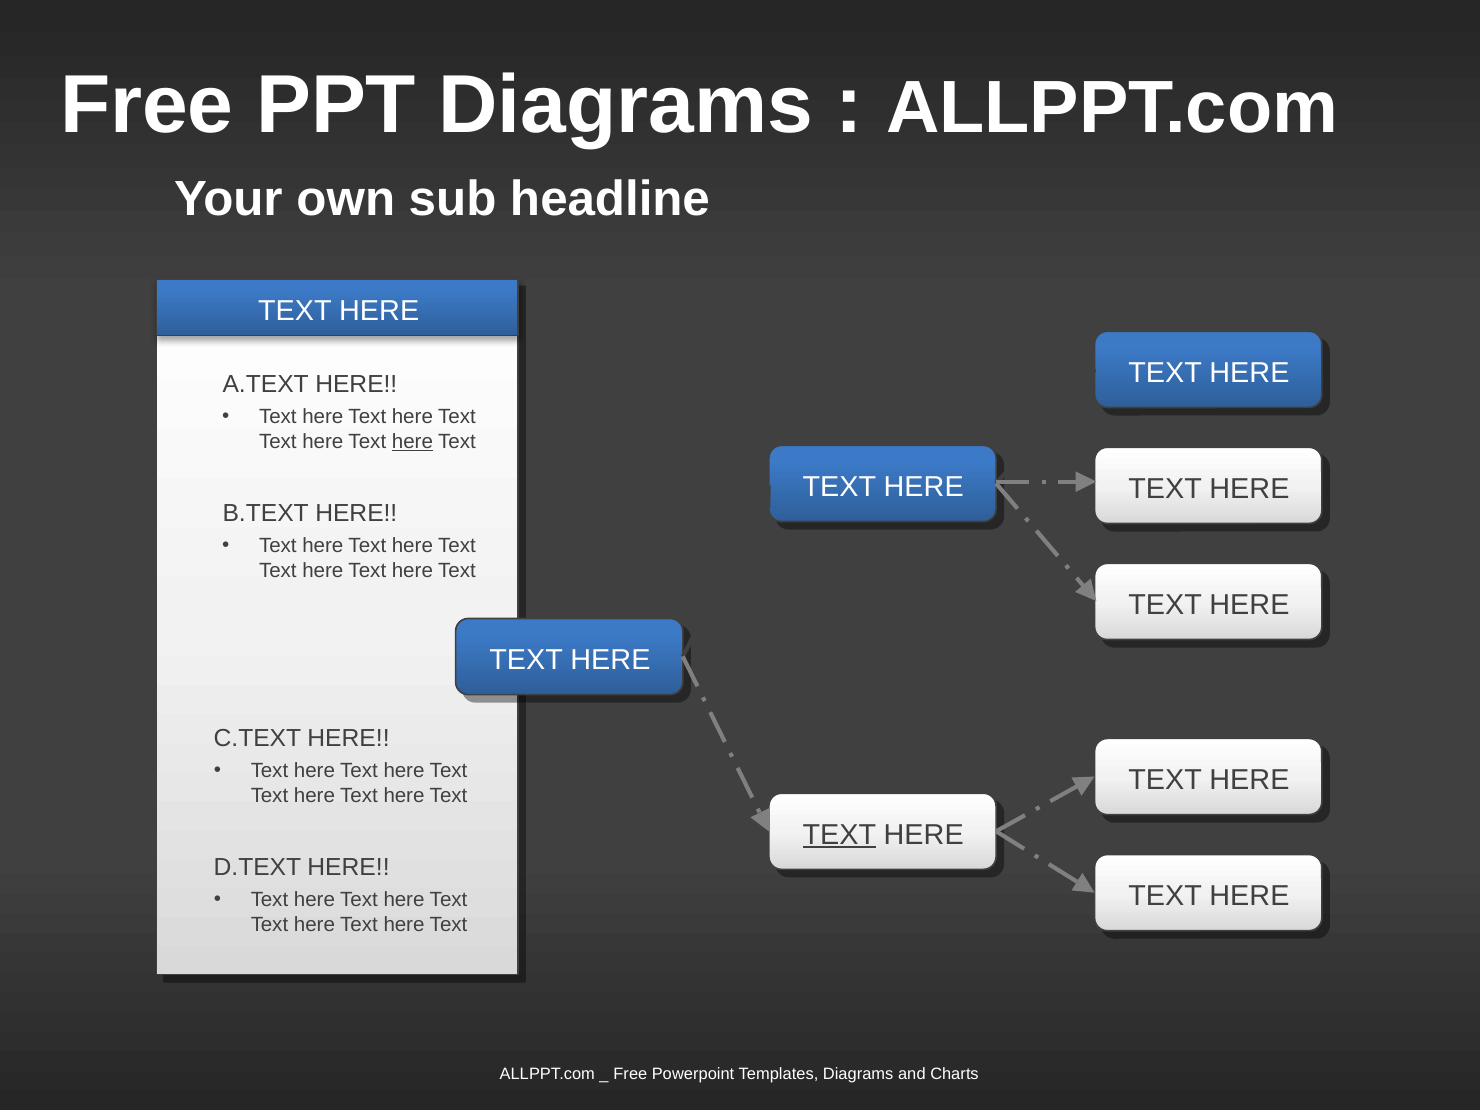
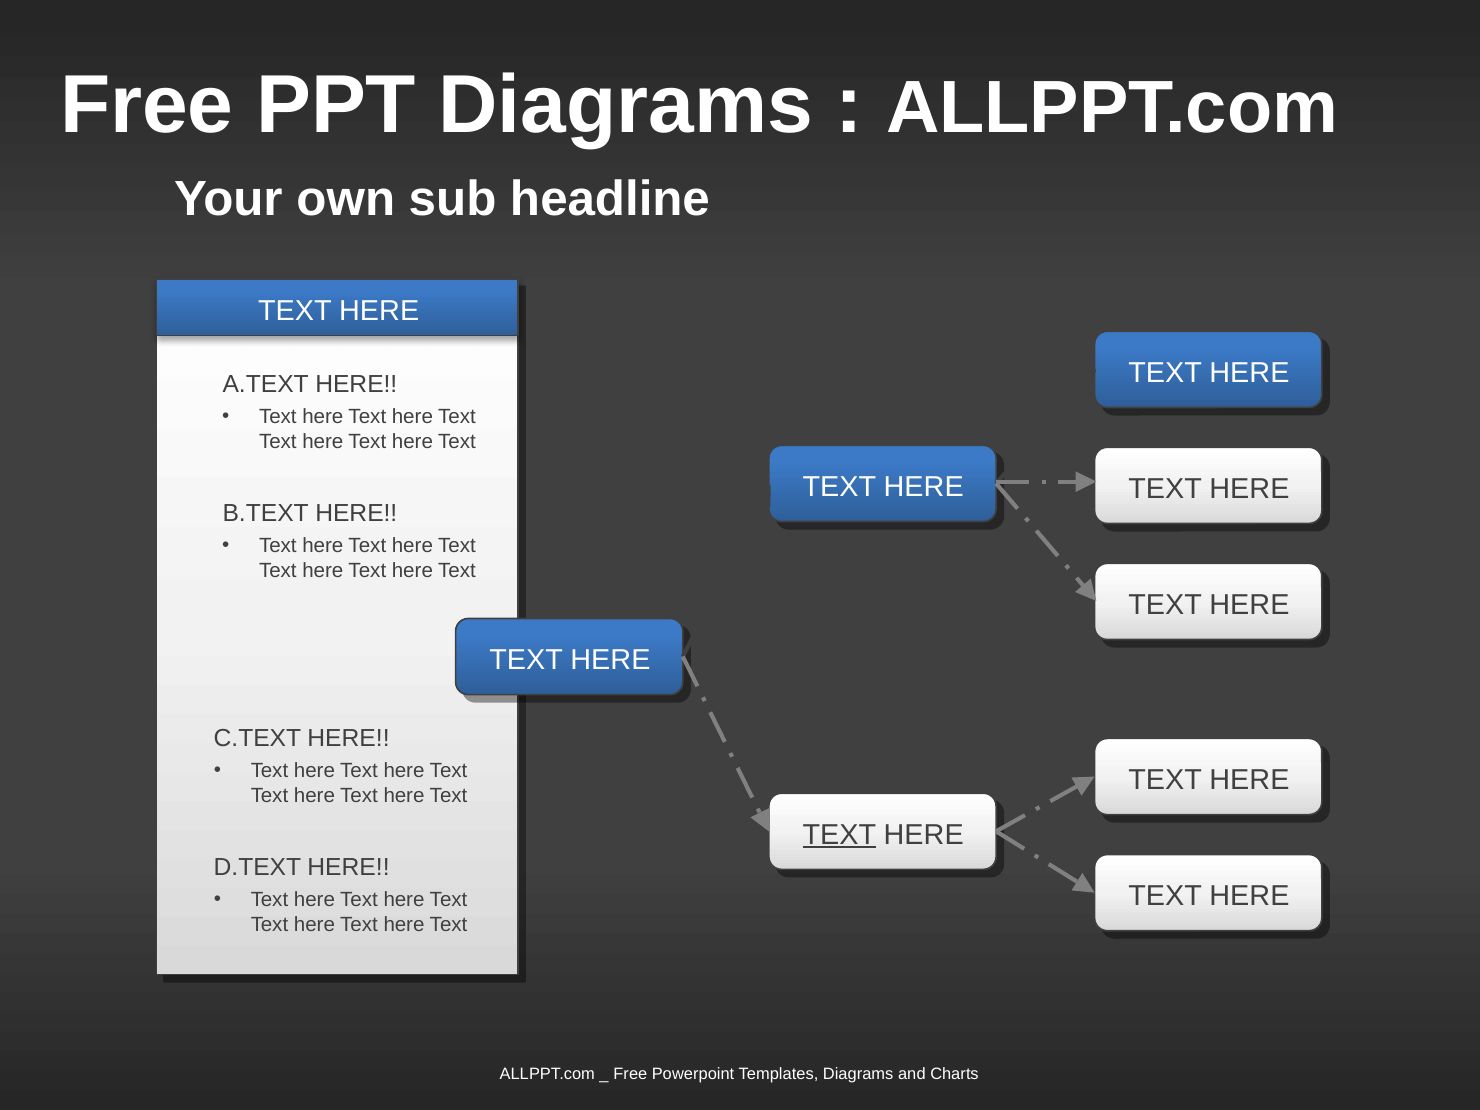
here underline: present -> none (412, 442)
